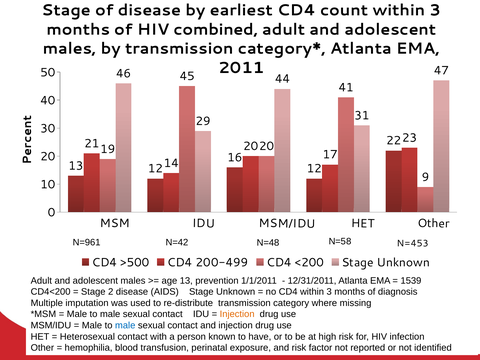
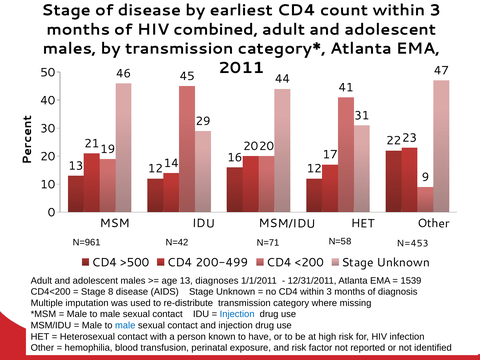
N=48: N=48 -> N=71 (268, 243)
prevention: prevention -> diagnoses (217, 281)
2: 2 -> 8 (111, 292)
Injection colour: orange -> blue (237, 314)
